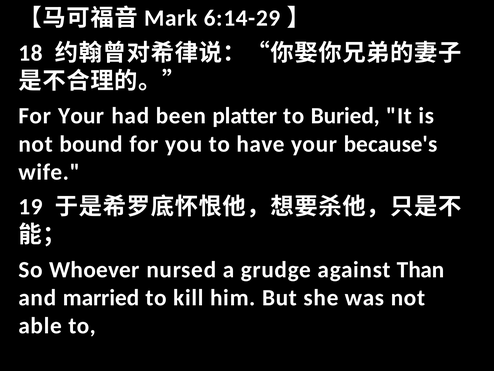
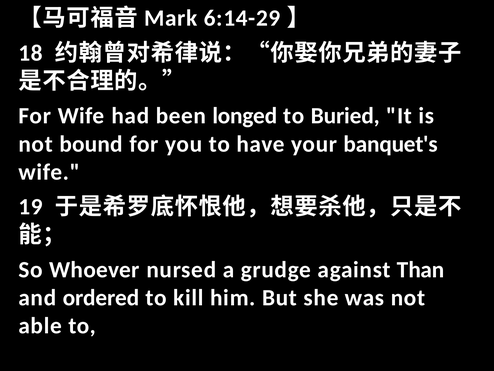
For Your: Your -> Wife (81, 116)
platter: platter -> longed (245, 116)
because's: because's -> banquet's (391, 144)
married: married -> ordered (101, 297)
